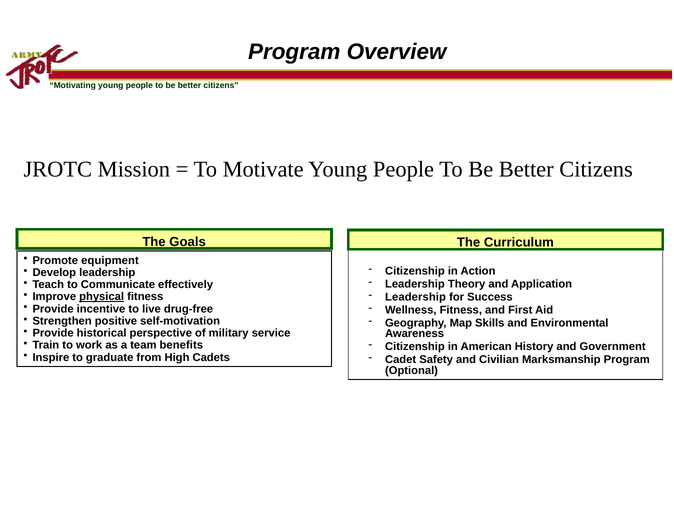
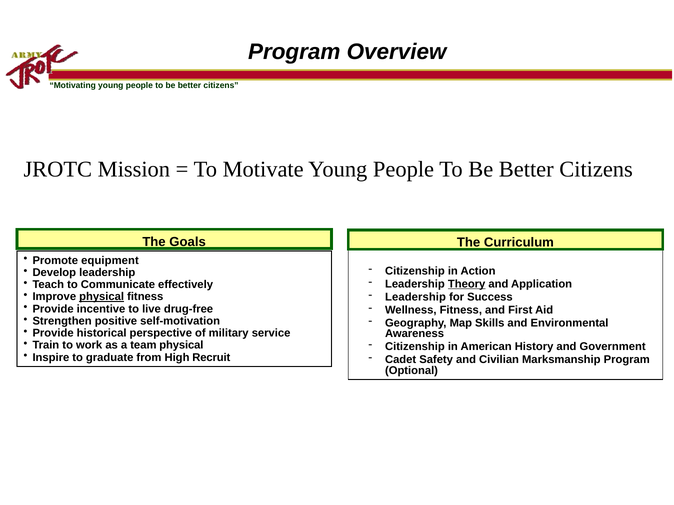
Theory underline: none -> present (467, 284)
team benefits: benefits -> physical (181, 346)
Cadets: Cadets -> Recruit (211, 358)
